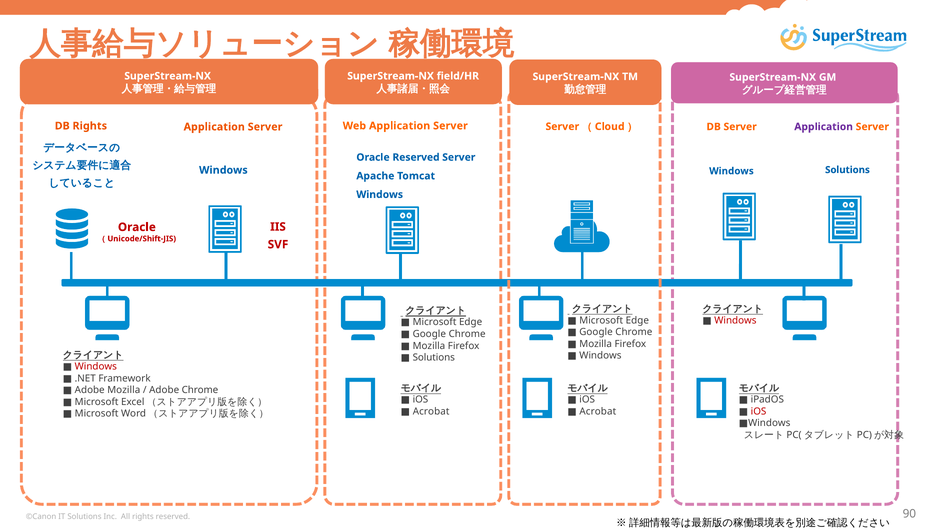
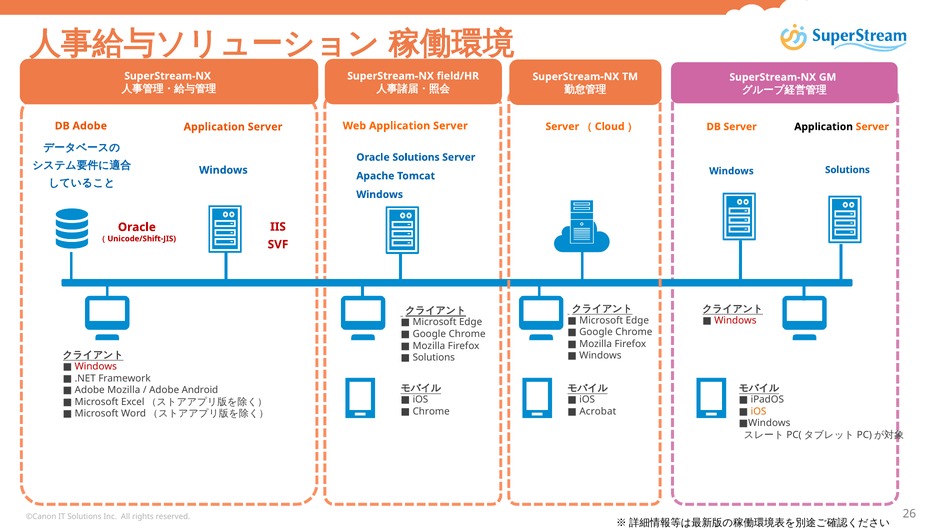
DB Rights: Rights -> Adobe (90, 126)
Application colour: purple -> black (824, 127)
Oracle Reserved: Reserved -> Solutions (416, 157)
Adobe Chrome: Chrome -> Android (200, 390)
Acrobat: Acrobat -> Chrome (431, 411)
iOS colour: red -> orange (759, 411)
90: 90 -> 26 (909, 514)
